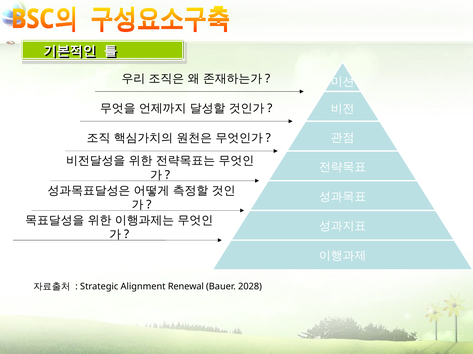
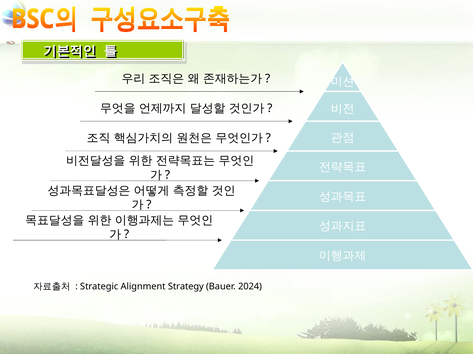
Renewal: Renewal -> Strategy (186, 287)
2028: 2028 -> 2024 (250, 287)
